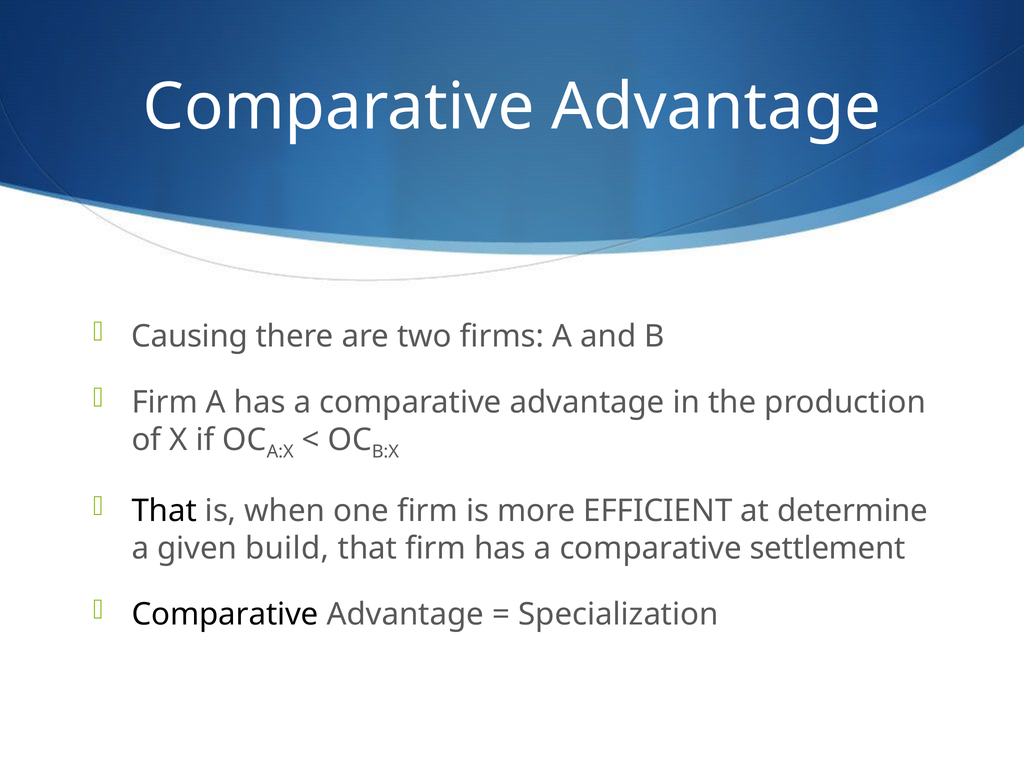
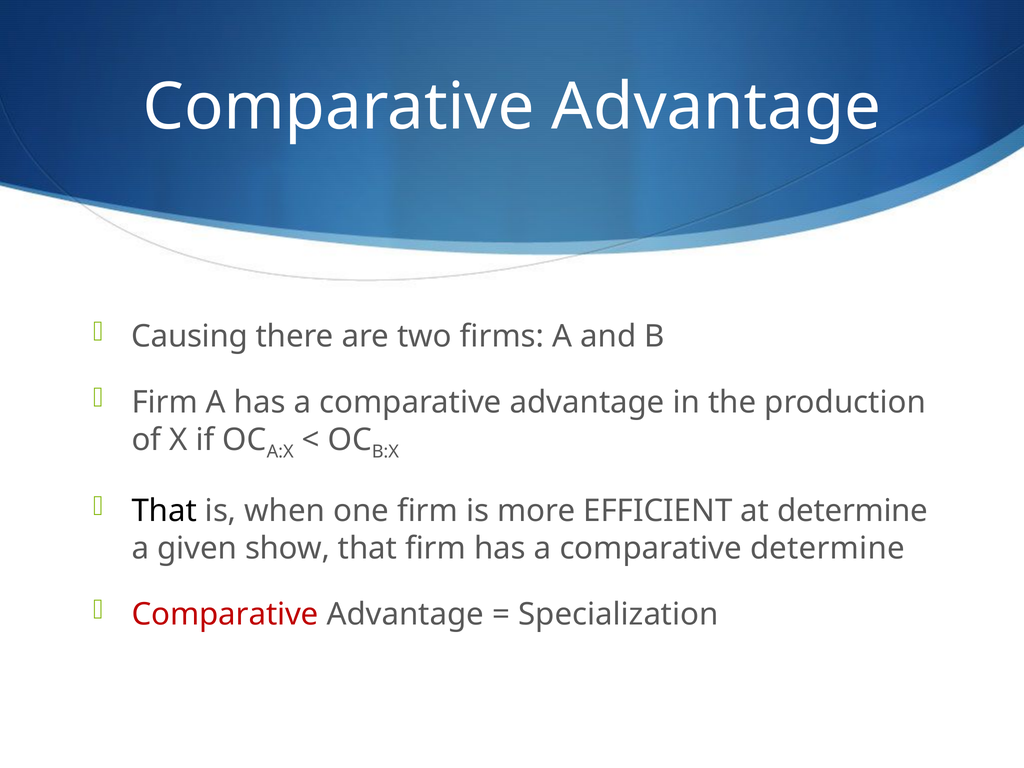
build: build -> show (288, 549)
comparative settlement: settlement -> determine (827, 549)
Comparative colour: black -> red (225, 615)
